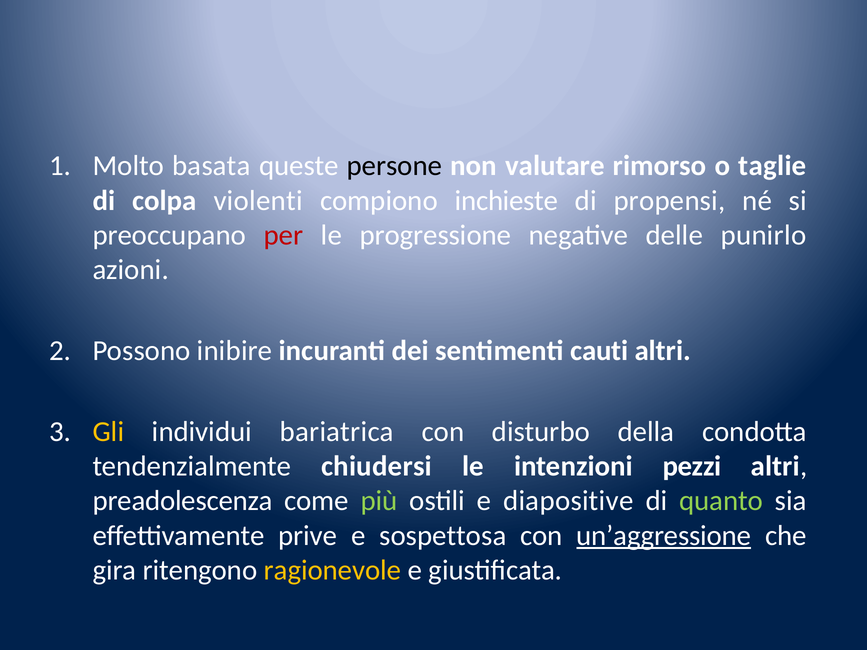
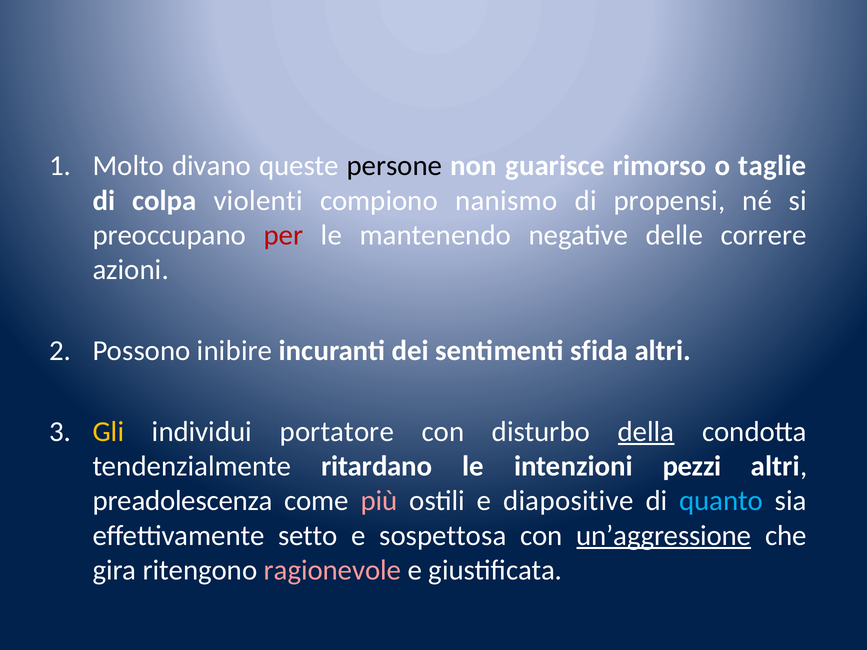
basata: basata -> divano (212, 166)
valutare: valutare -> guarisce (555, 166)
inchieste: inchieste -> nanismo (506, 201)
progressione: progressione -> mantenendo (435, 235)
punirlo: punirlo -> correre (764, 235)
cauti: cauti -> sfida (599, 351)
bariatrica: bariatrica -> portatore (337, 432)
della underline: none -> present (646, 432)
chiudersi: chiudersi -> ritardano (377, 466)
più colour: light green -> pink (379, 501)
quanto colour: light green -> light blue (721, 501)
prive: prive -> setto (308, 536)
ragionevole colour: yellow -> pink (332, 570)
